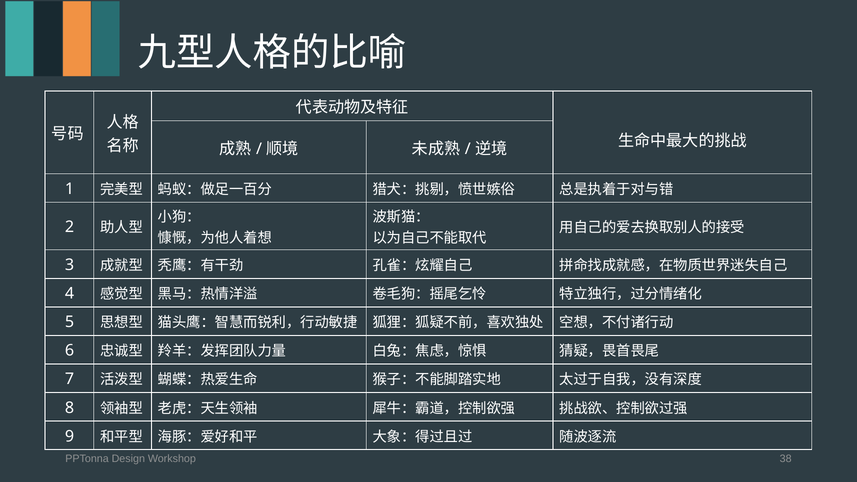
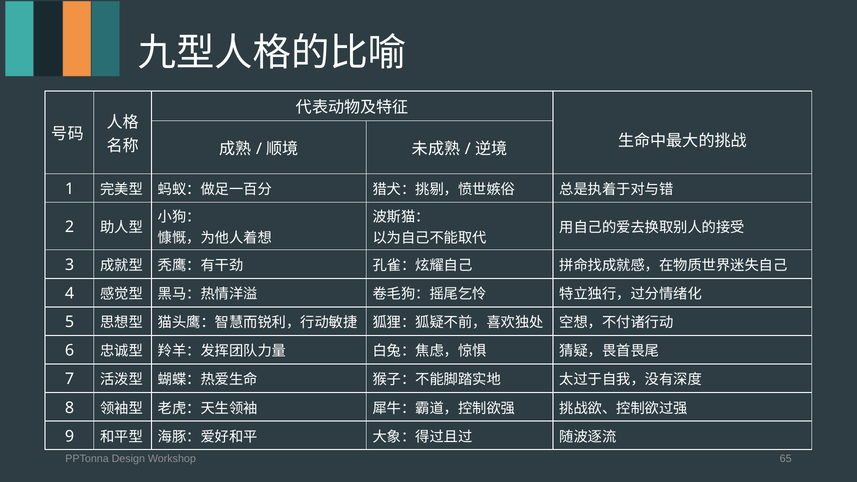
38: 38 -> 65 (786, 459)
